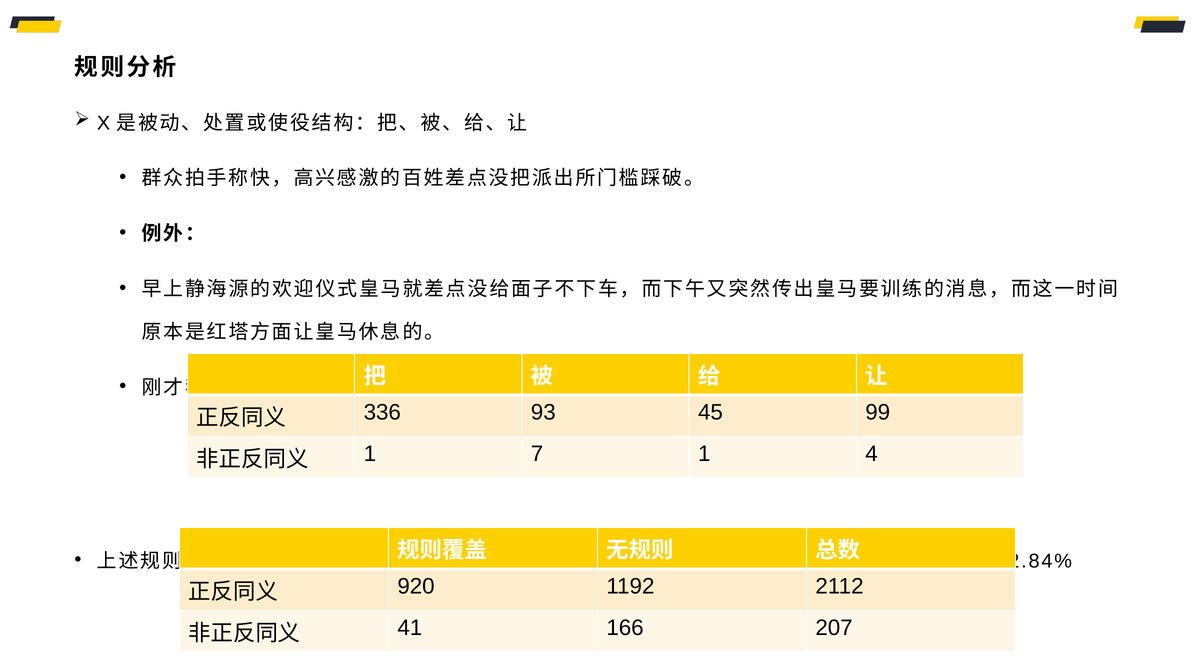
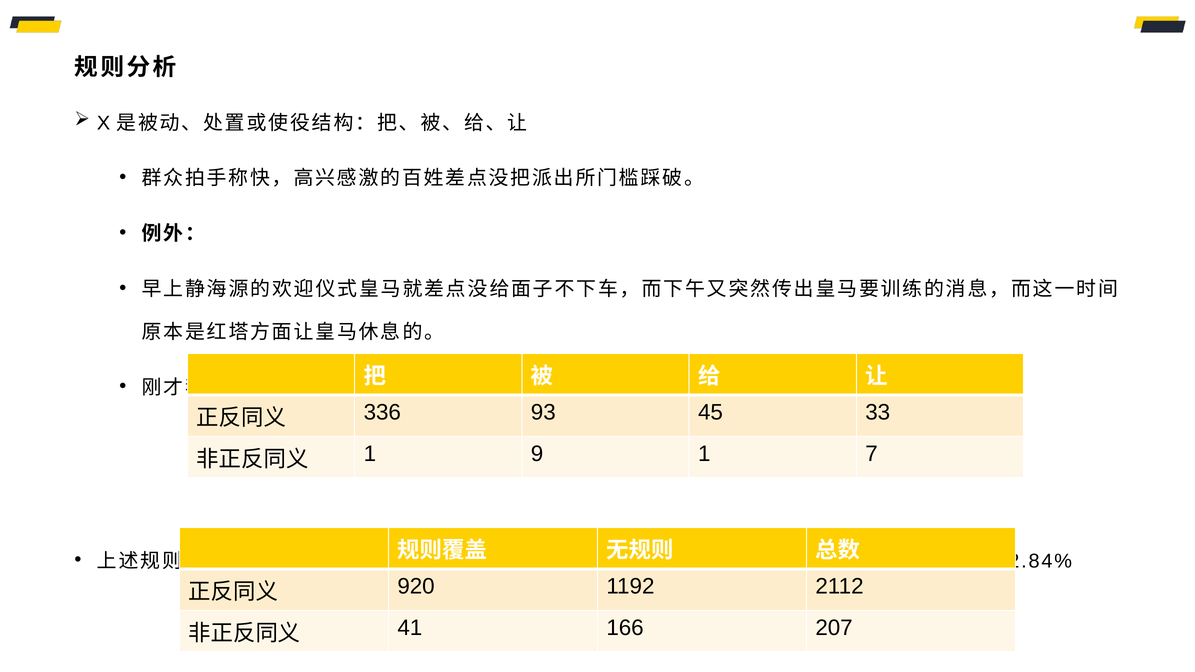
99: 99 -> 33 (878, 412)
7: 7 -> 9 (537, 454)
4: 4 -> 7 (872, 454)
